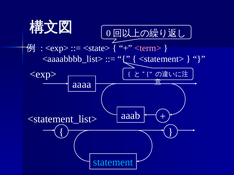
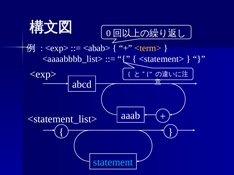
<state>: <state> -> <abab> (97, 48)
<term> colour: pink -> yellow (148, 48)
aaaa: aaaa -> abcd (82, 85)
